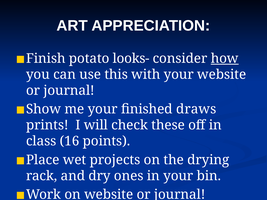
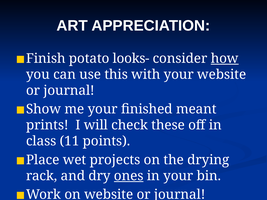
draws: draws -> meant (196, 109)
16: 16 -> 11 (70, 141)
ones underline: none -> present (129, 176)
